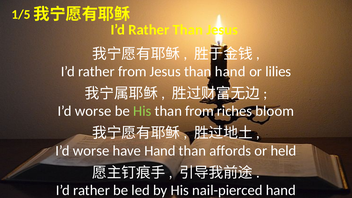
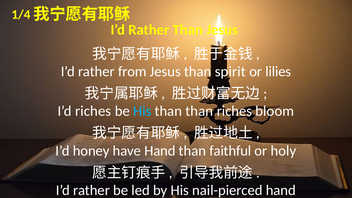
1/5: 1/5 -> 1/4 (21, 15)
than hand: hand -> spirit (230, 72)
worse: worse -> riches (93, 111)
His colour: light green -> light blue (142, 111)
than from: from -> than (199, 111)
worse: worse -> honey (91, 151)
affords: affords -> faithful (230, 151)
held: held -> holy (283, 151)
